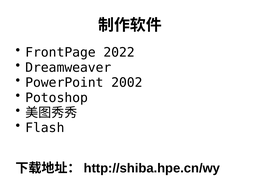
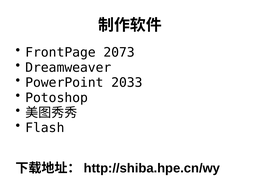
2022: 2022 -> 2073 (119, 52)
2002: 2002 -> 2033 (127, 83)
